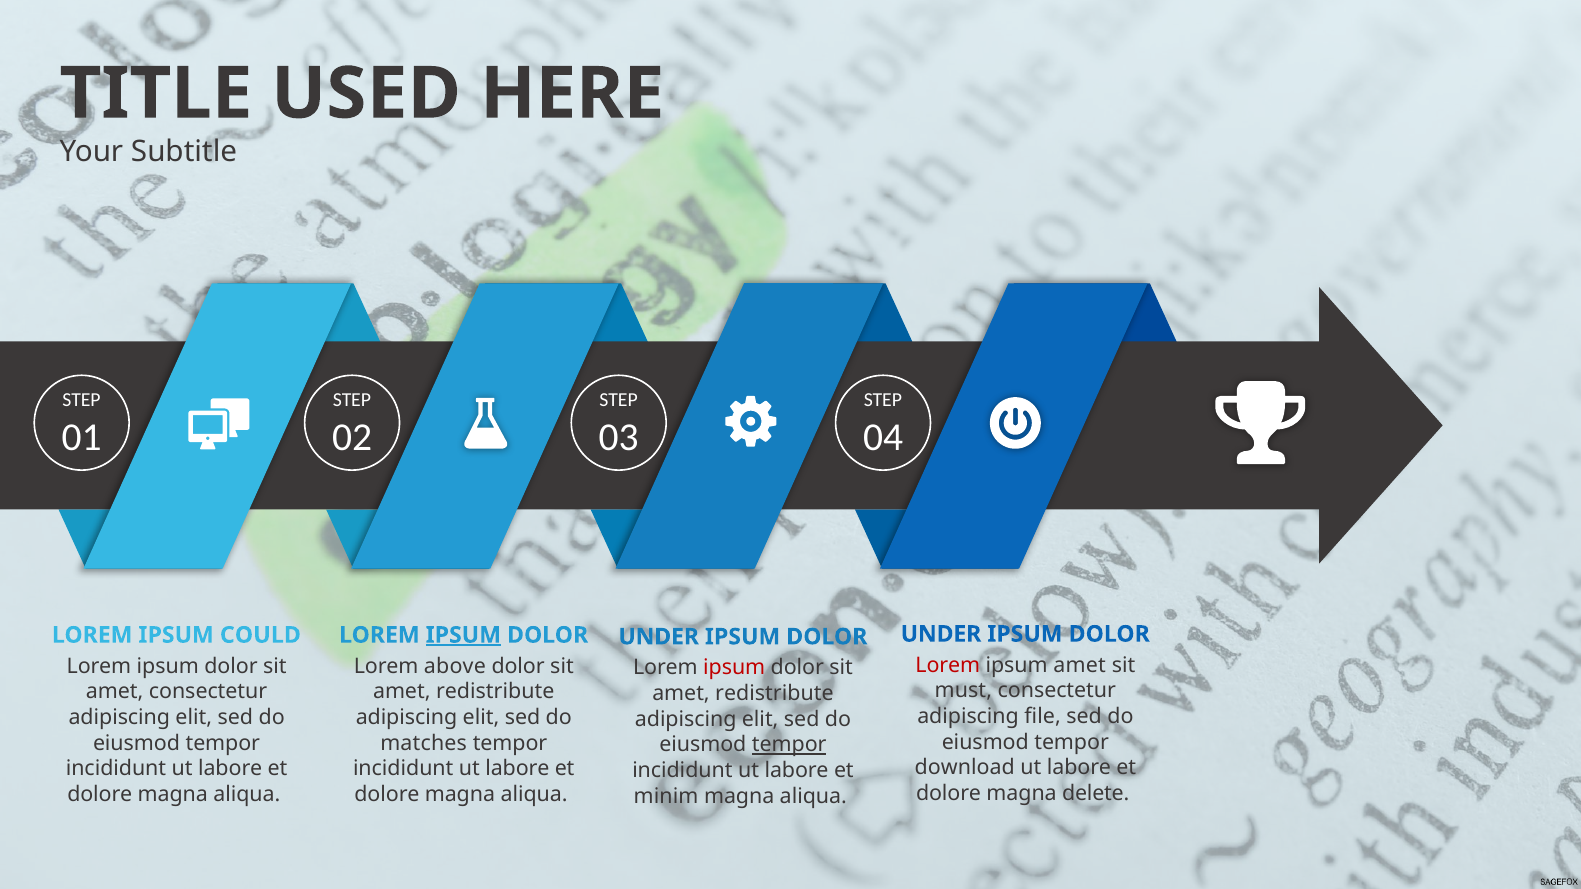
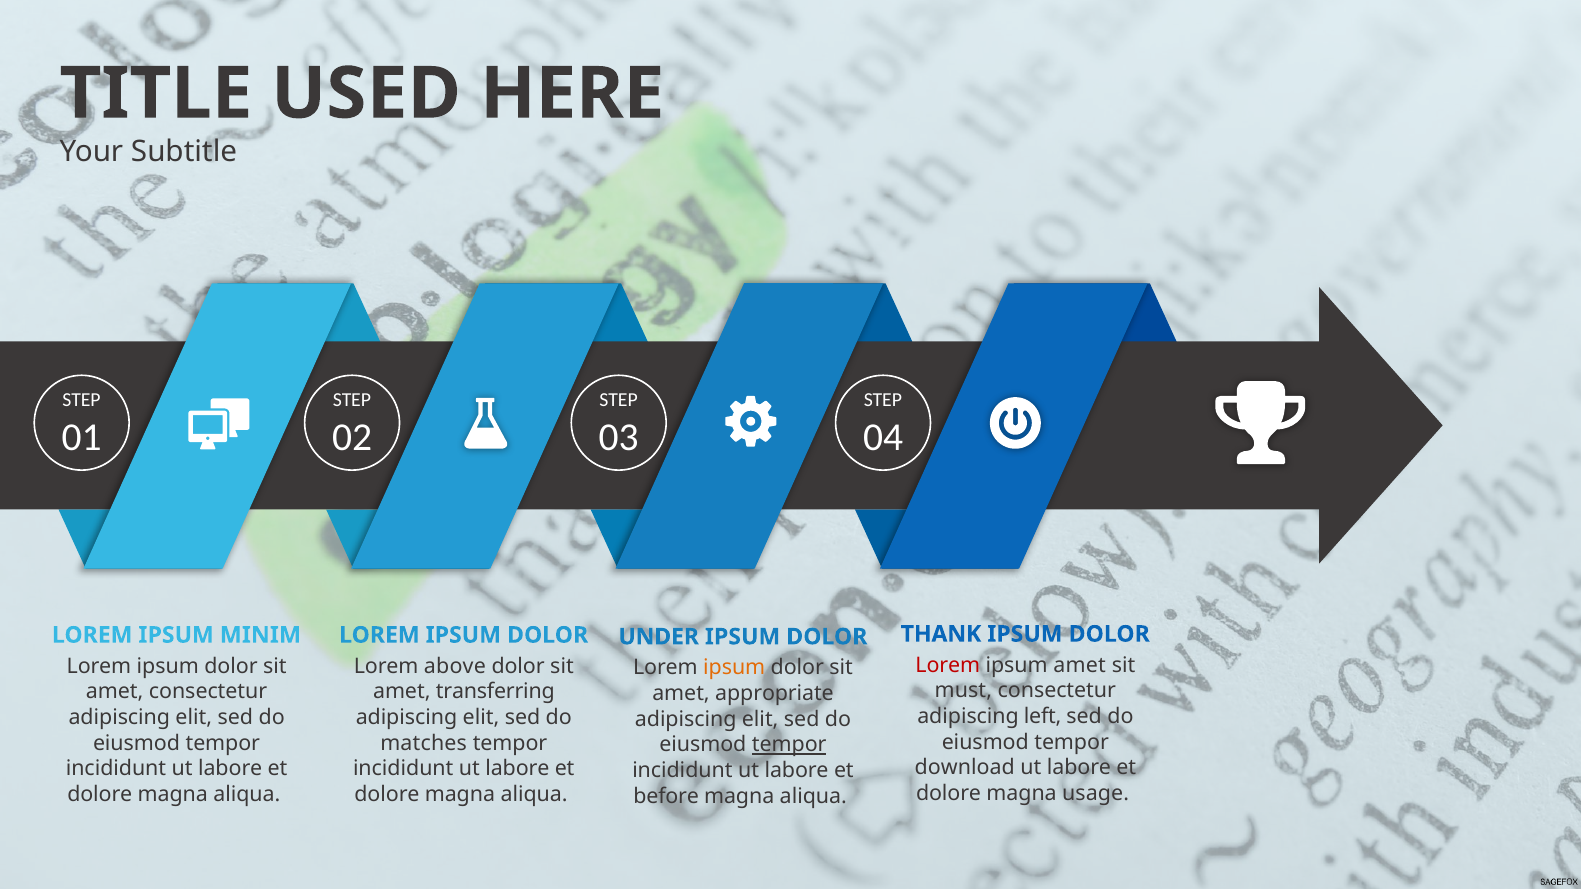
UNDER: UNDER -> THANK (941, 634)
COULD: COULD -> MINIM (260, 635)
IPSUM underline: present -> none (463, 635)
ipsum colour: red -> orange (734, 668)
redistribute: redistribute -> transferring (495, 692)
redistribute: redistribute -> appropriate (774, 694)
file: file -> left (1043, 717)
delete: delete -> usage (1096, 794)
minim: minim -> before (666, 796)
